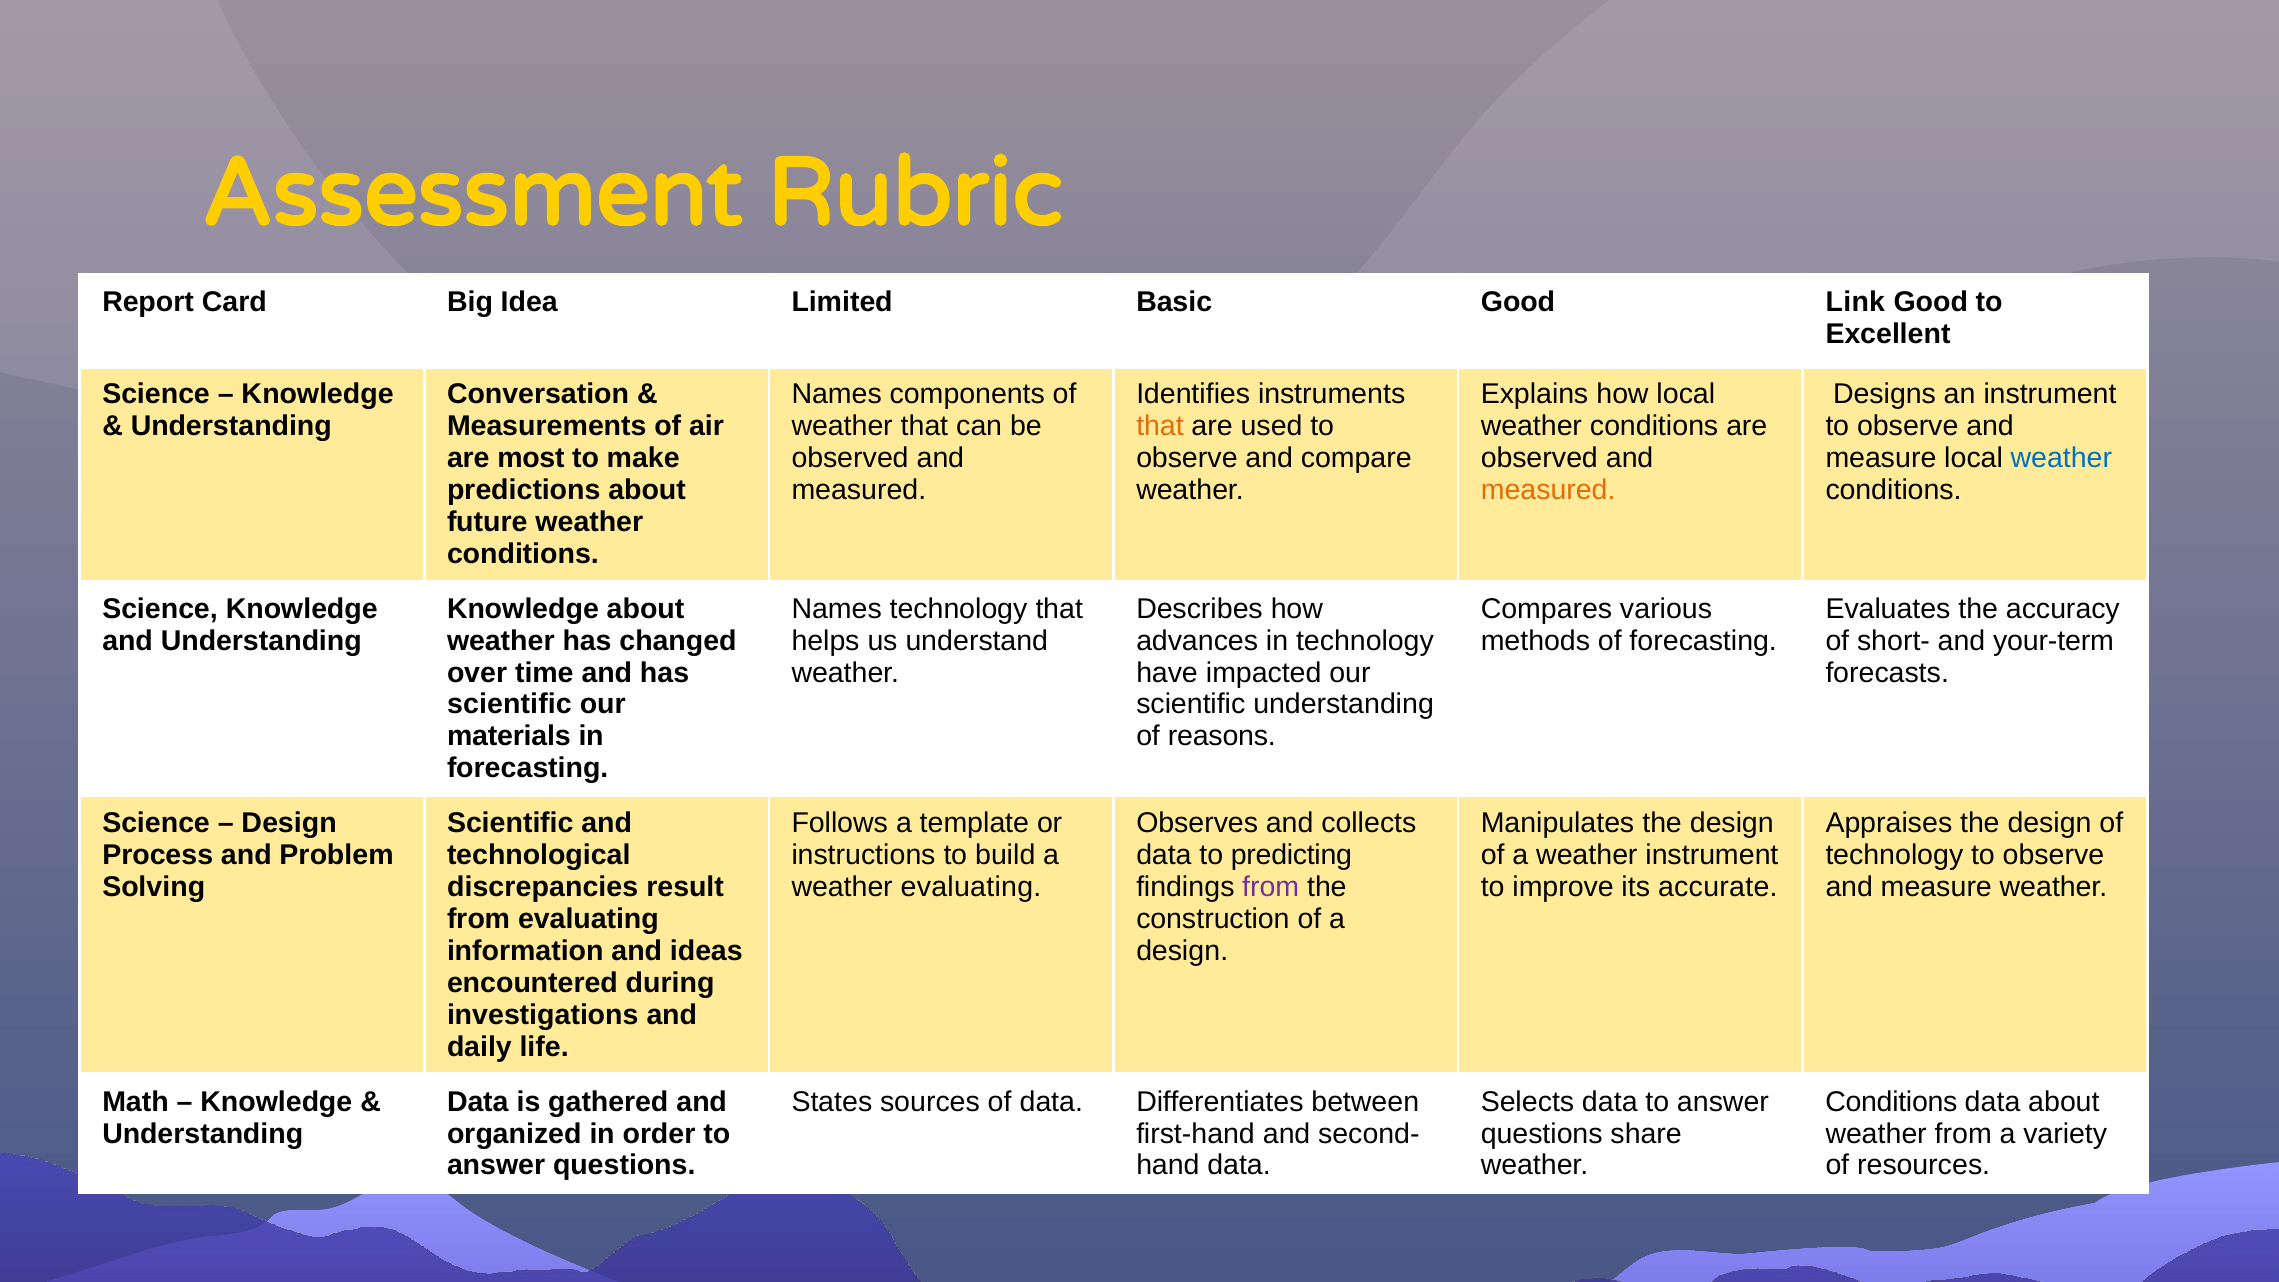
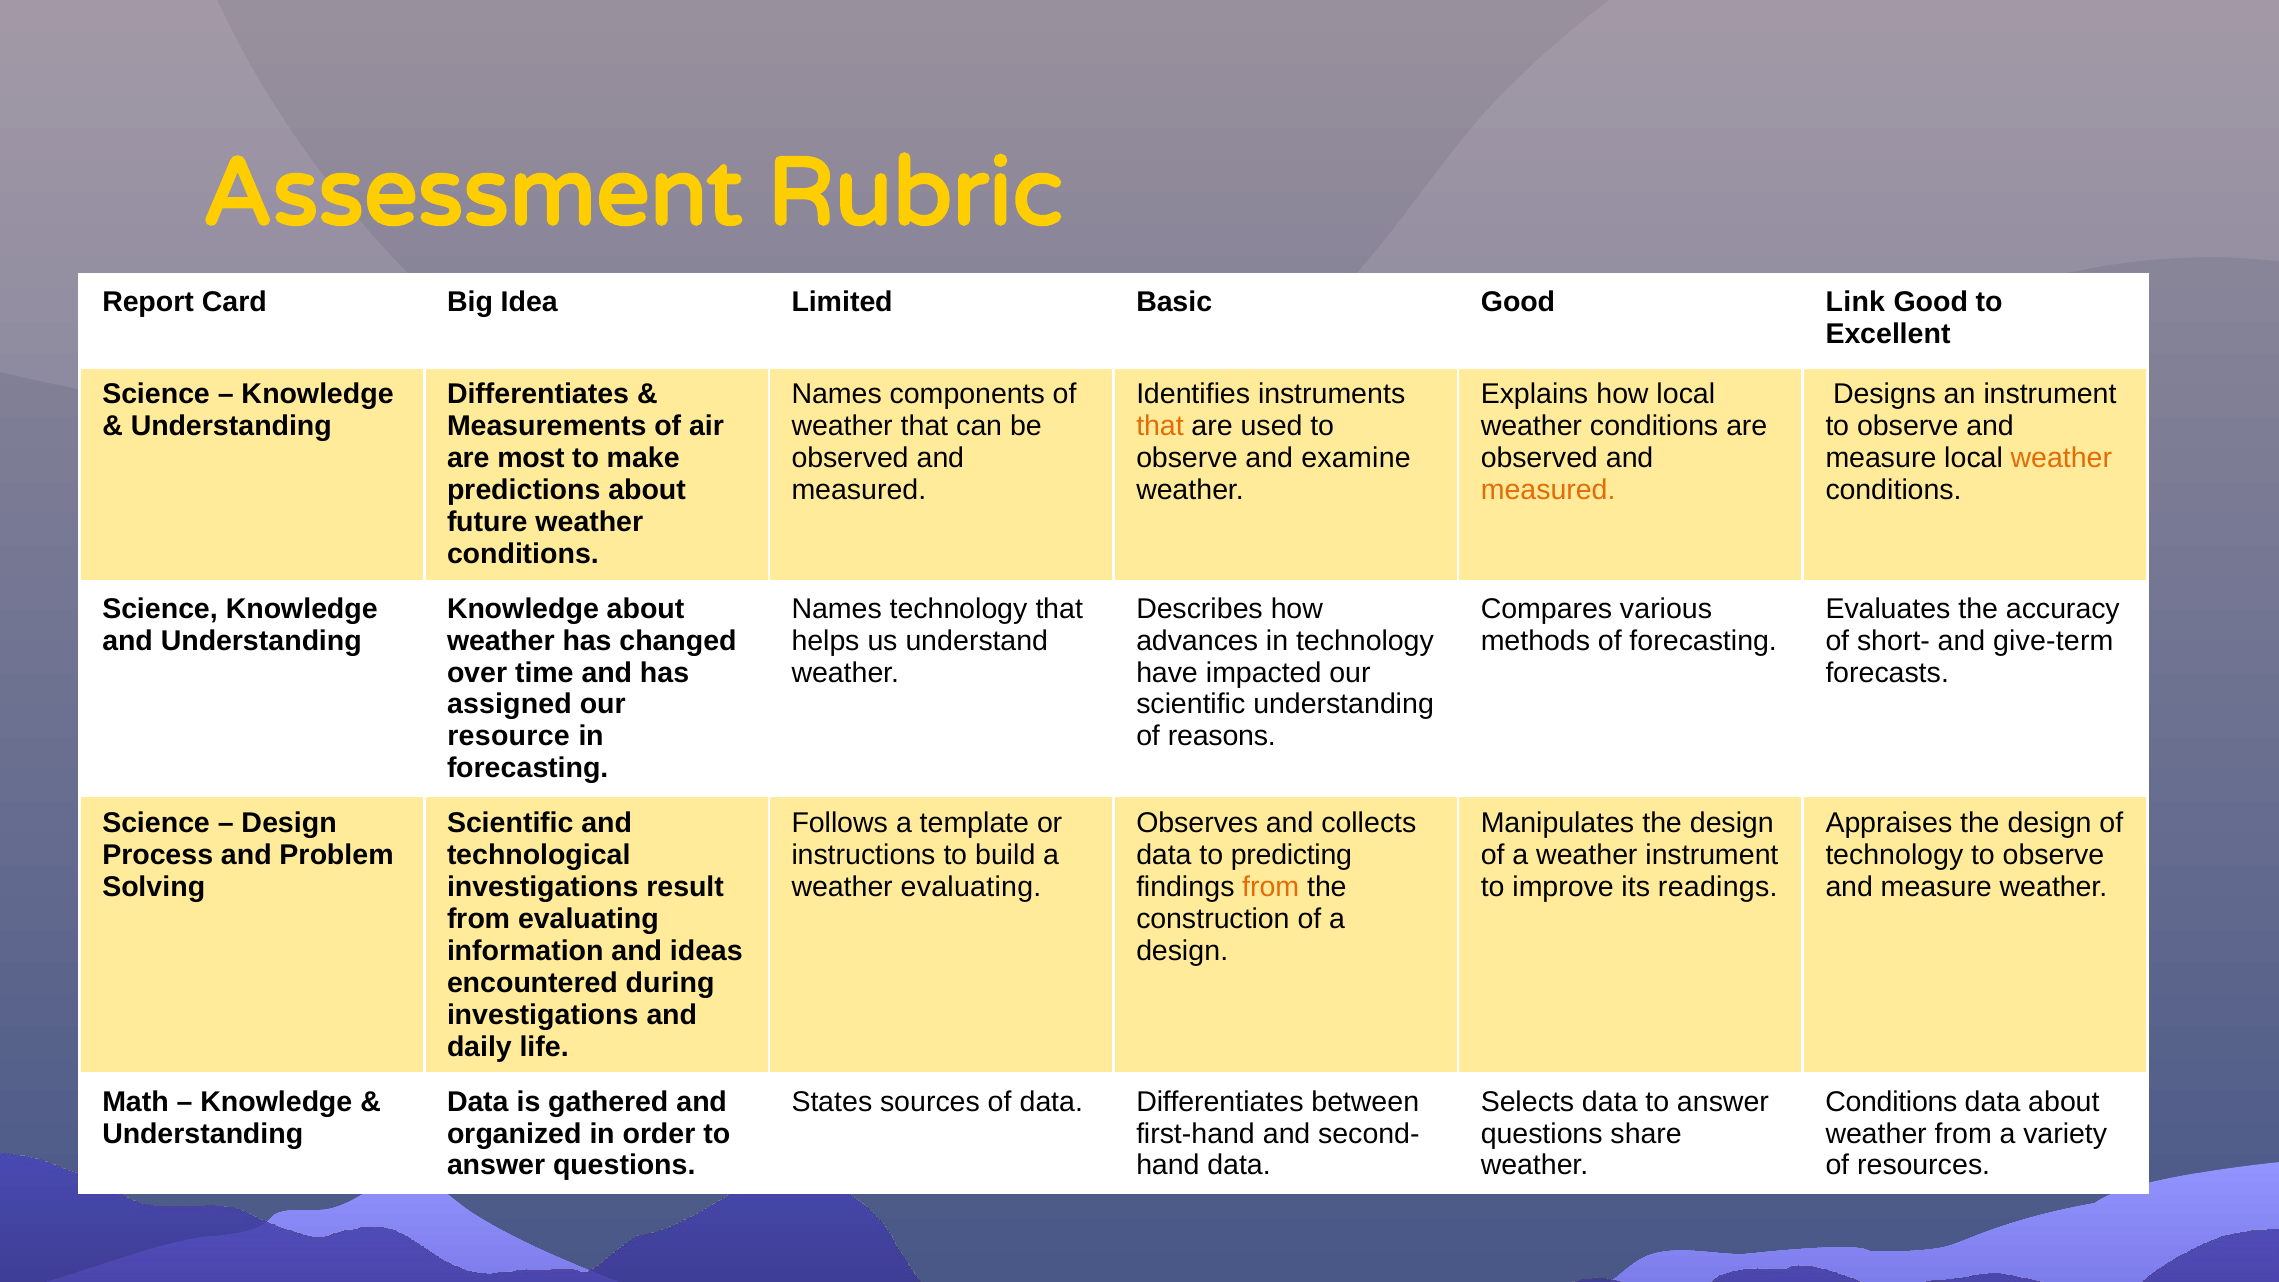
Conversation: Conversation -> Differentiates (538, 394)
compare: compare -> examine (1356, 458)
weather colour: blue -> orange (2061, 458)
your-term: your-term -> give-term (2053, 641)
scientific: scientific -> assigned (509, 705)
materials: materials -> resource (509, 736)
discrepancies: discrepancies -> investigations (543, 887)
from colour: purple -> orange (1271, 887)
accurate: accurate -> readings (1718, 887)
